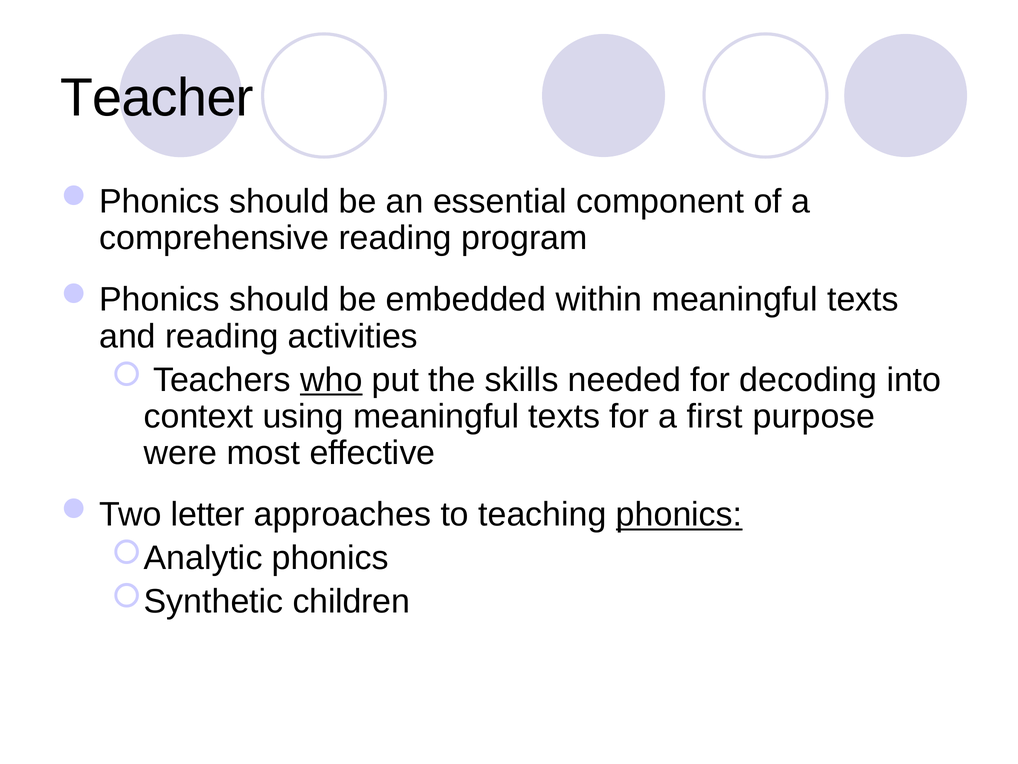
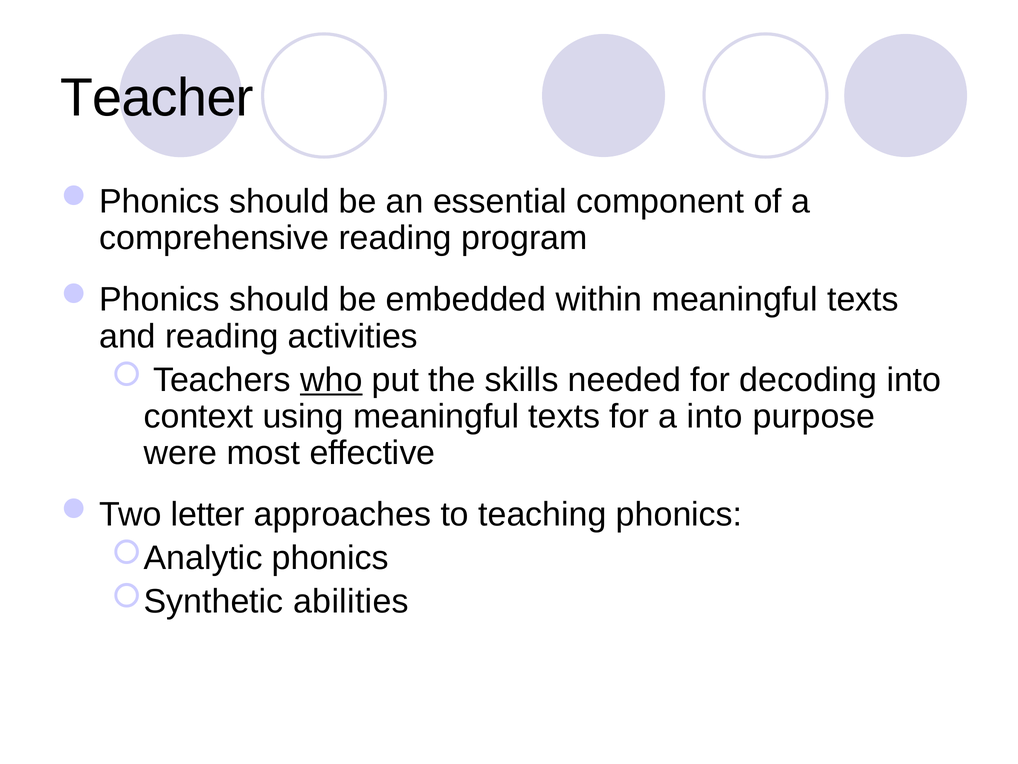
a first: first -> into (715, 416)
phonics underline: present -> none (679, 514)
children: children -> abilities (351, 601)
